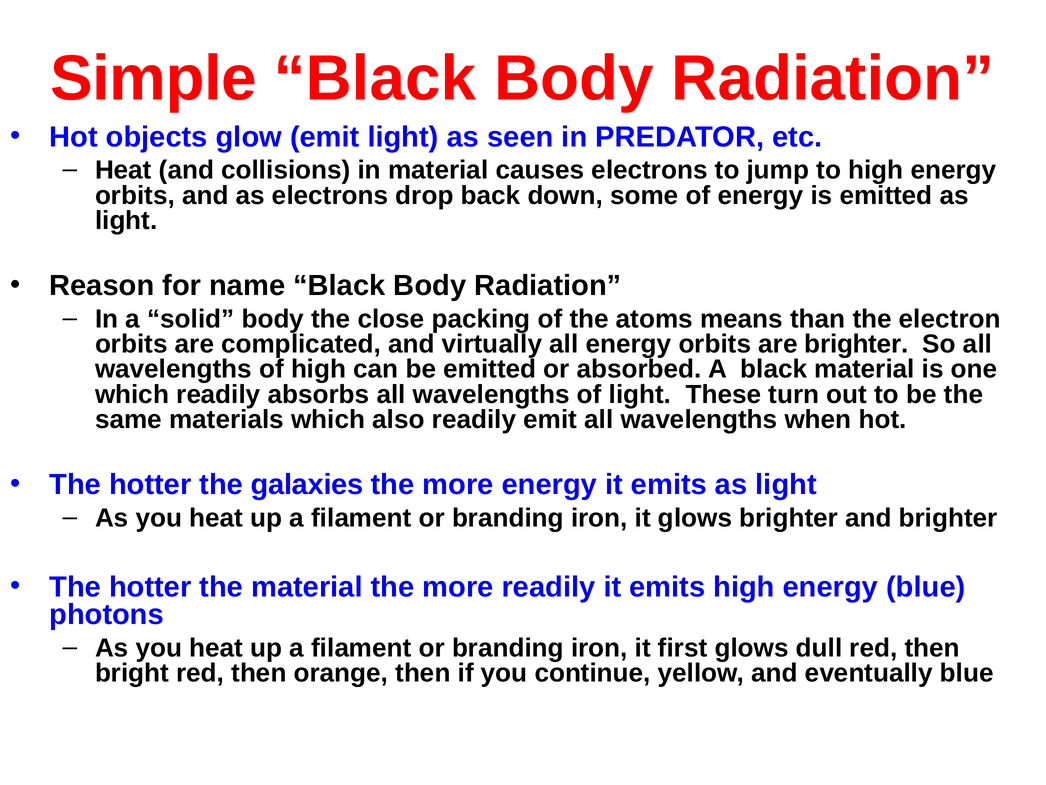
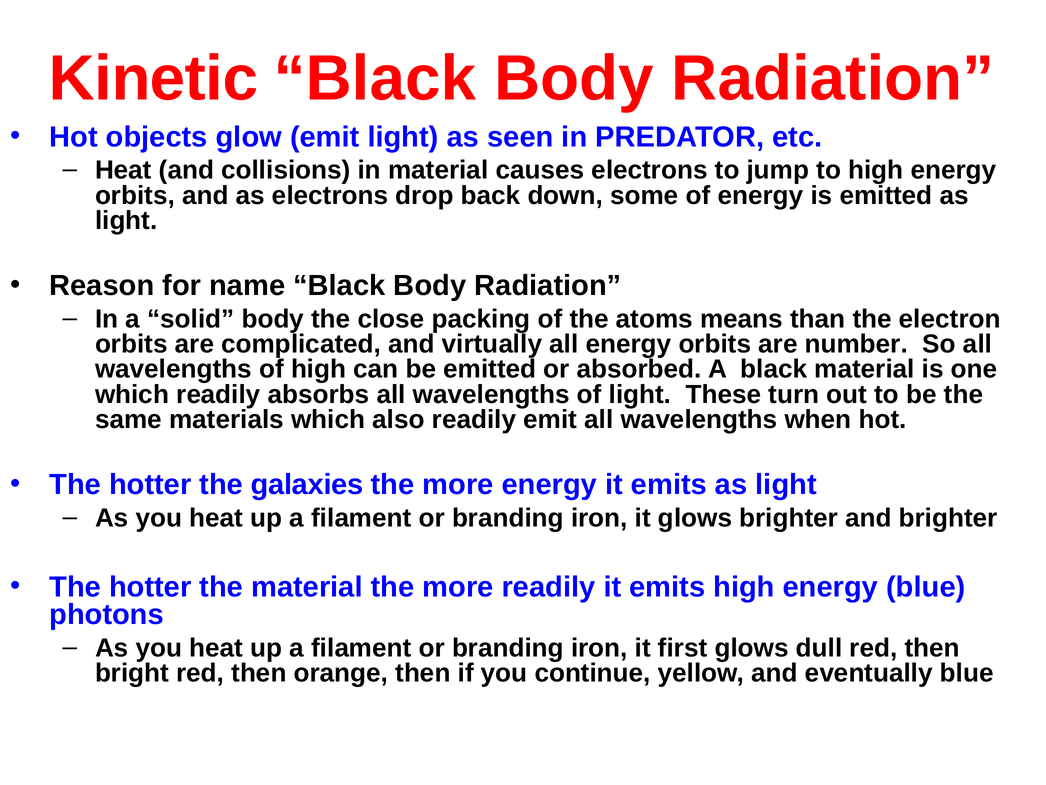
Simple: Simple -> Kinetic (154, 78)
are brighter: brighter -> number (856, 344)
